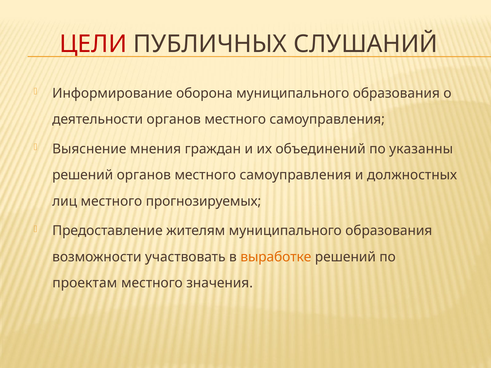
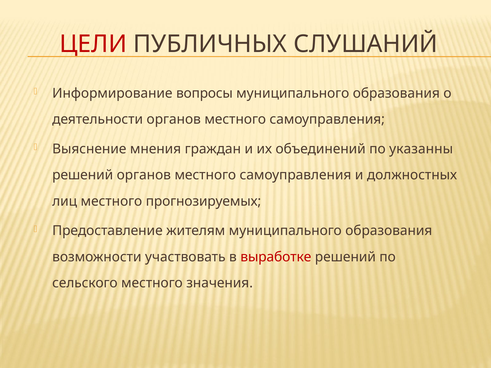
оборона: оборона -> вопросы (204, 93)
выработке colour: orange -> red (276, 257)
проектам: проектам -> сельского (85, 283)
